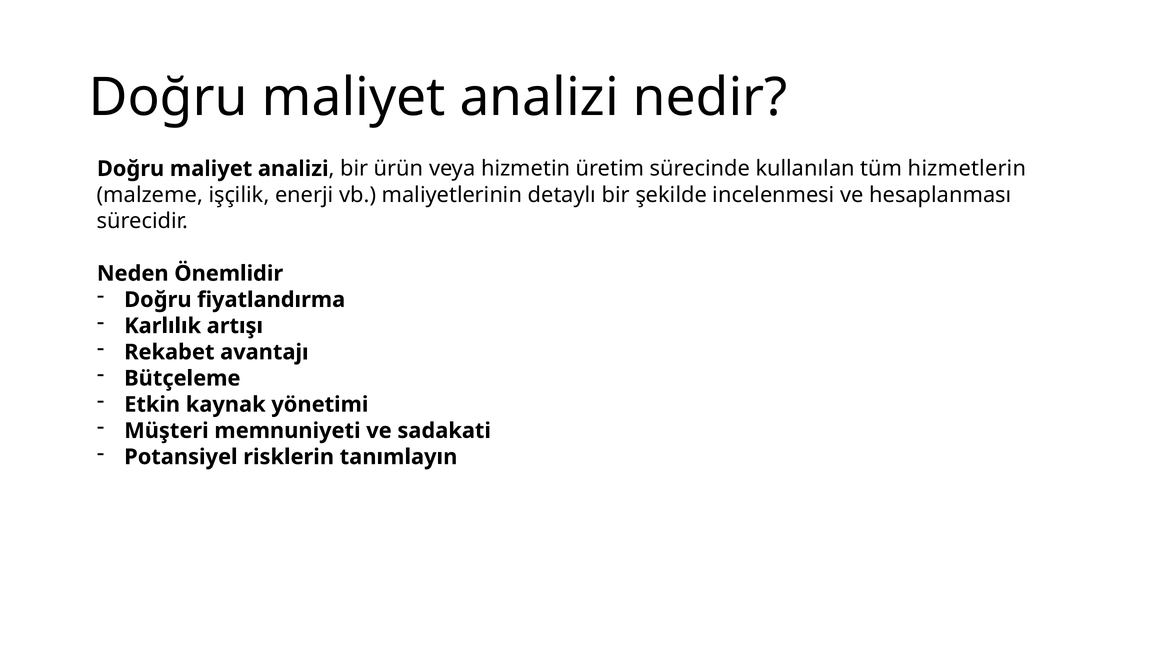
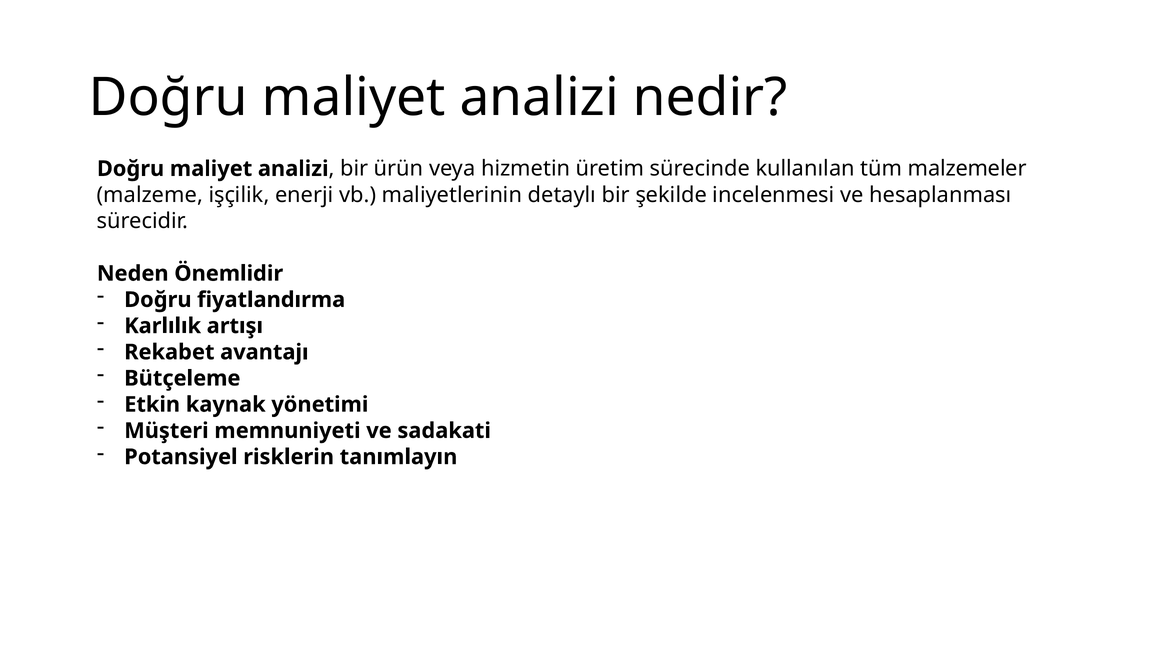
hizmetlerin: hizmetlerin -> malzemeler (967, 169)
